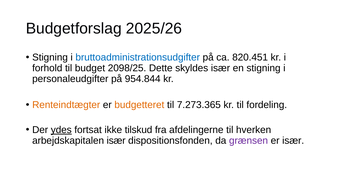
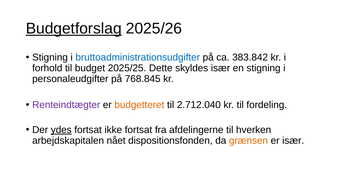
Budgetforslag underline: none -> present (74, 28)
820.451: 820.451 -> 383.842 (250, 57)
2098/25: 2098/25 -> 2025/25 (127, 68)
954.844: 954.844 -> 768.845 (143, 79)
Renteindtægter colour: orange -> purple (66, 105)
7.273.365: 7.273.365 -> 2.712.040 (199, 105)
ikke tilskud: tilskud -> fortsat (139, 130)
arbejdskapitalen især: især -> nået (116, 140)
grænsen colour: purple -> orange (249, 140)
